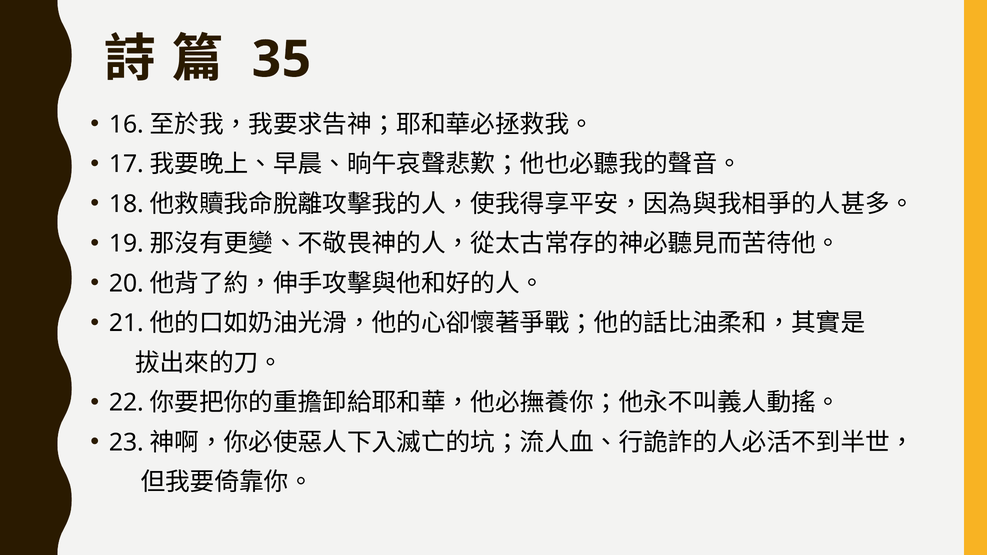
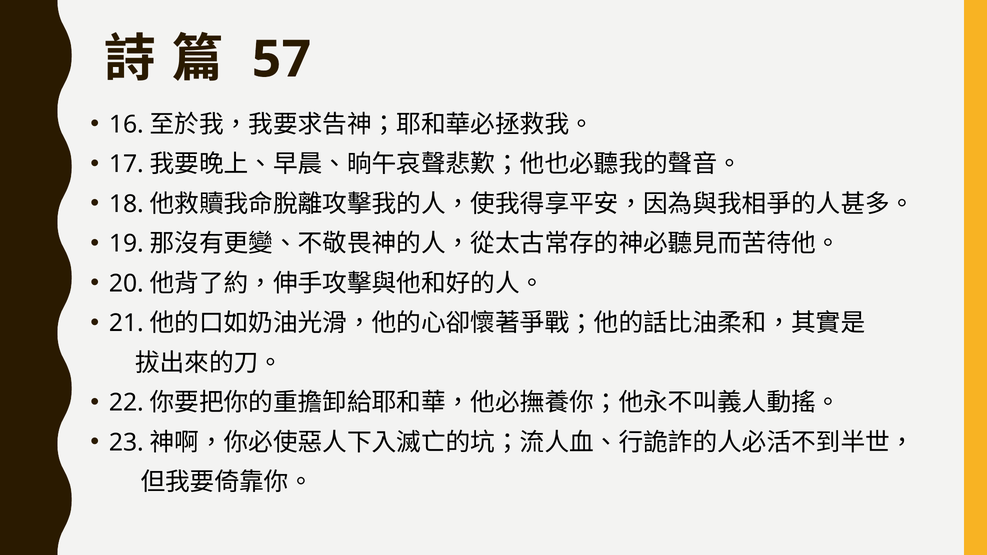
35: 35 -> 57 (281, 60)
